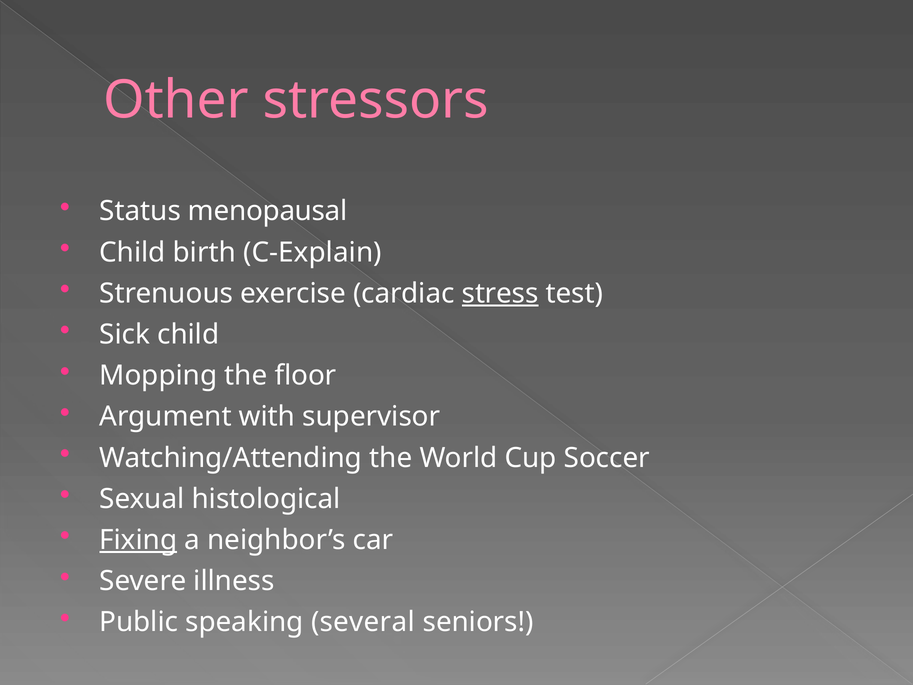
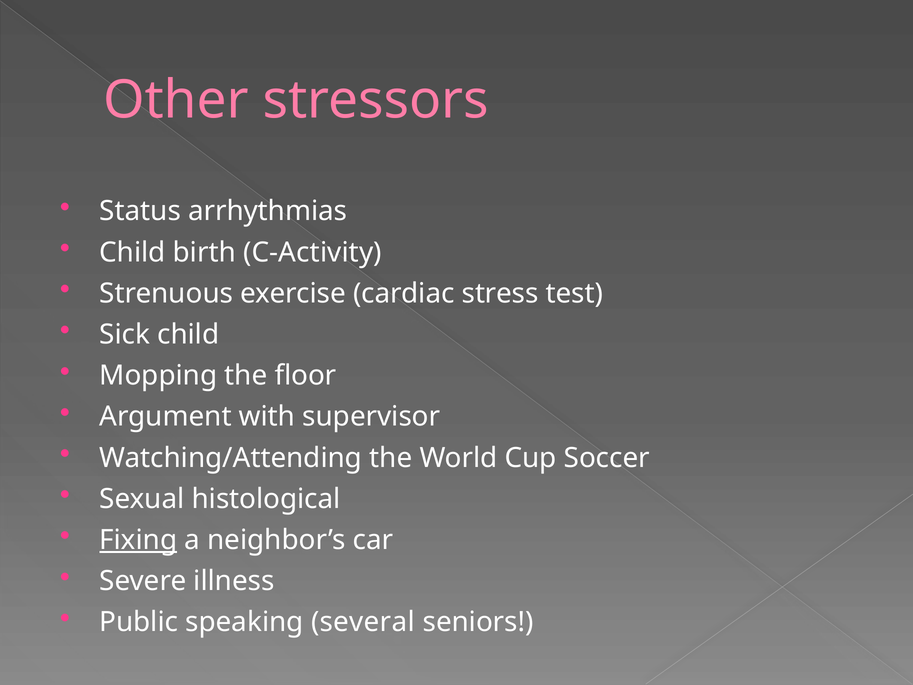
menopausal: menopausal -> arrhythmias (268, 211)
C-Explain: C-Explain -> C-Activity (312, 252)
stress underline: present -> none (500, 293)
